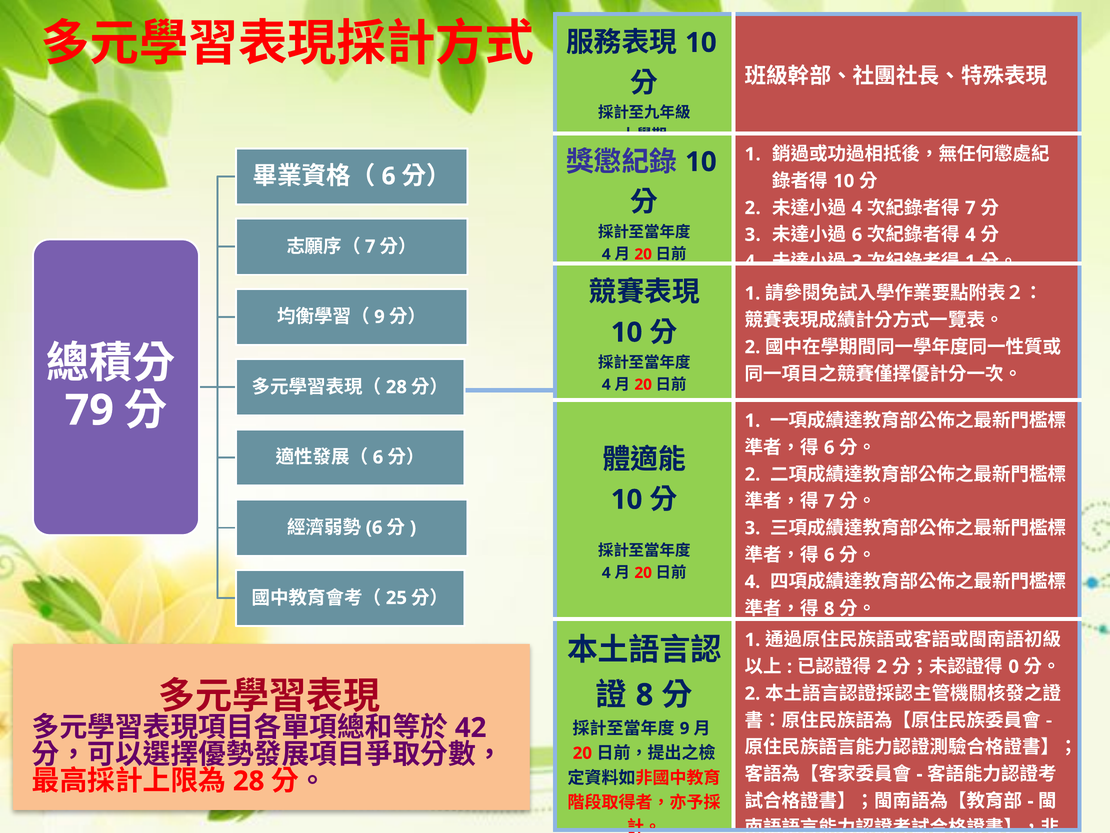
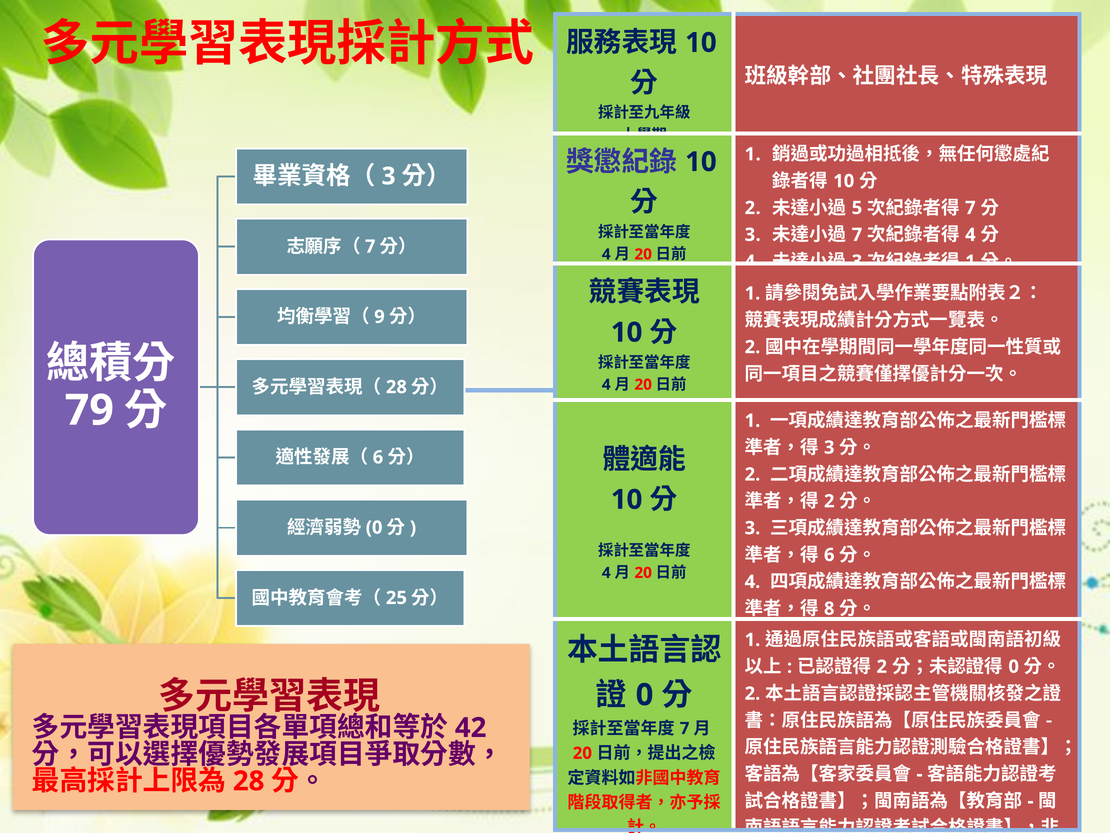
6: 6 -> 3 (389, 176)
4: 4 -> 5 (857, 208)
6: 6 -> 7 (857, 235)
6: 6 -> 3 (829, 447)
7: 7 -> 2 (829, 501)
6: 6 -> 0 (374, 527)
8: 8 -> 0 (645, 695)
9: 9 -> 7 (685, 728)
